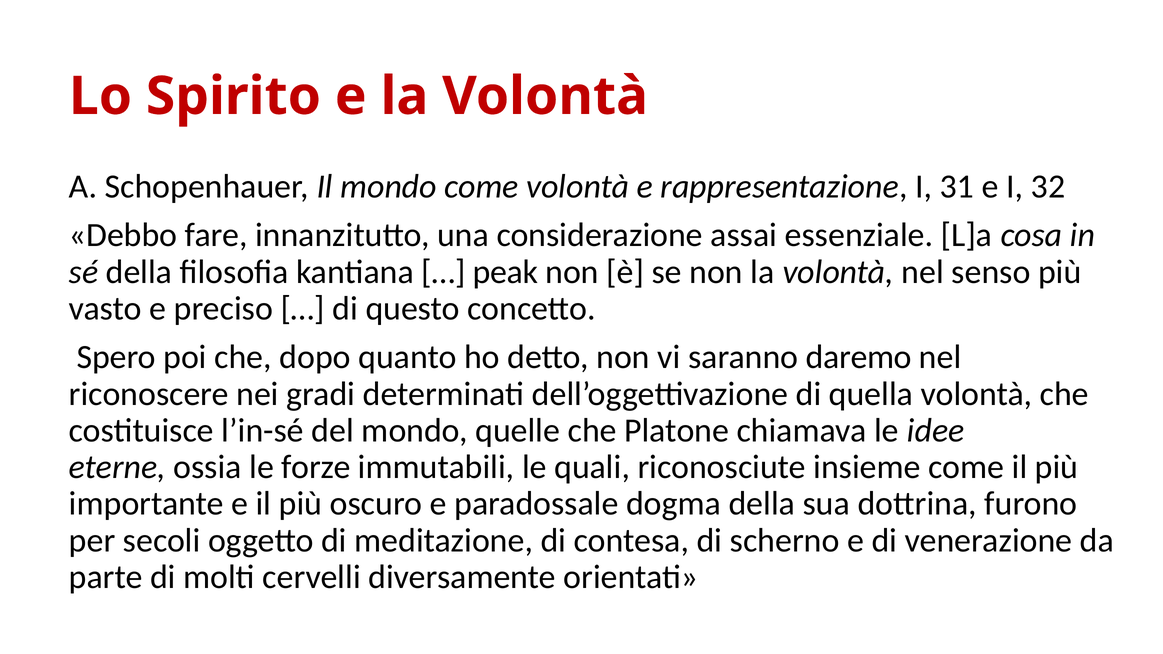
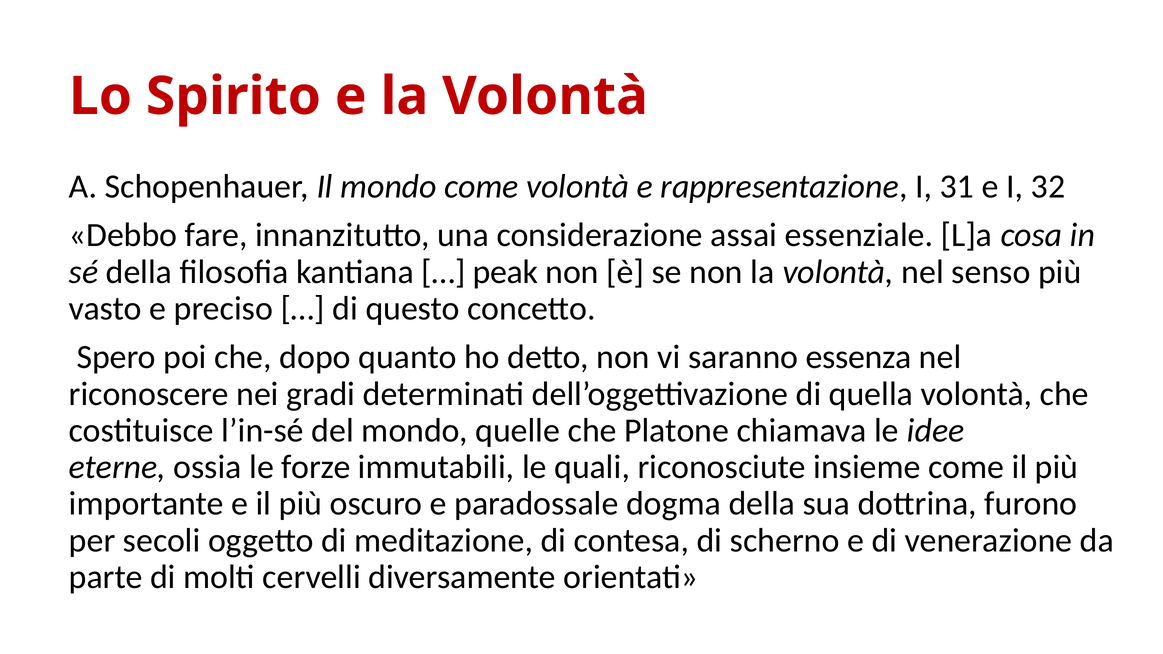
daremo: daremo -> essenza (859, 357)
